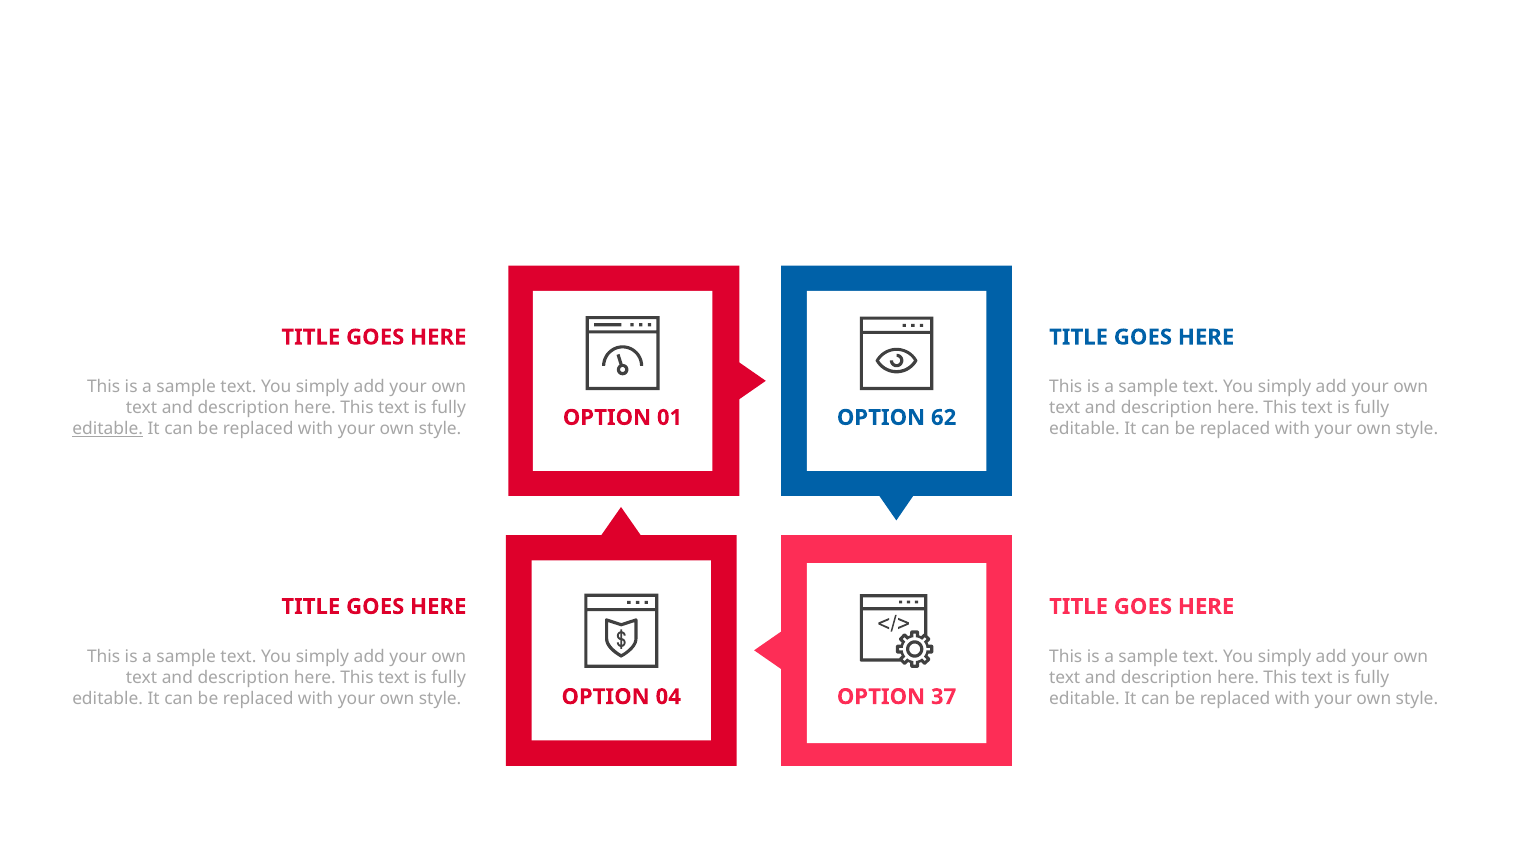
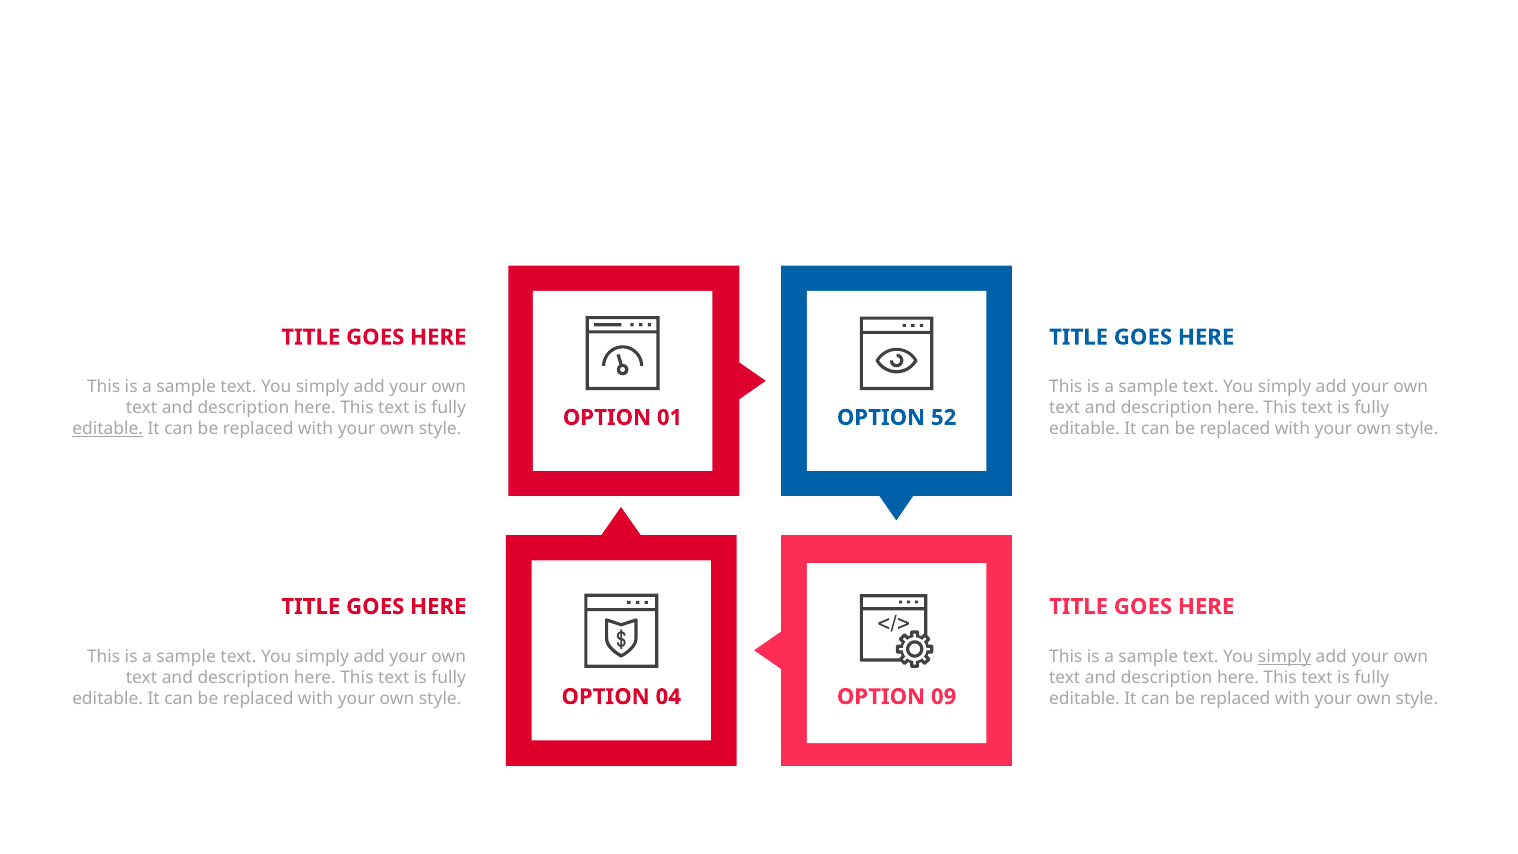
62: 62 -> 52 (944, 418)
simply underline: none -> present (1285, 657)
37: 37 -> 09 (944, 697)
